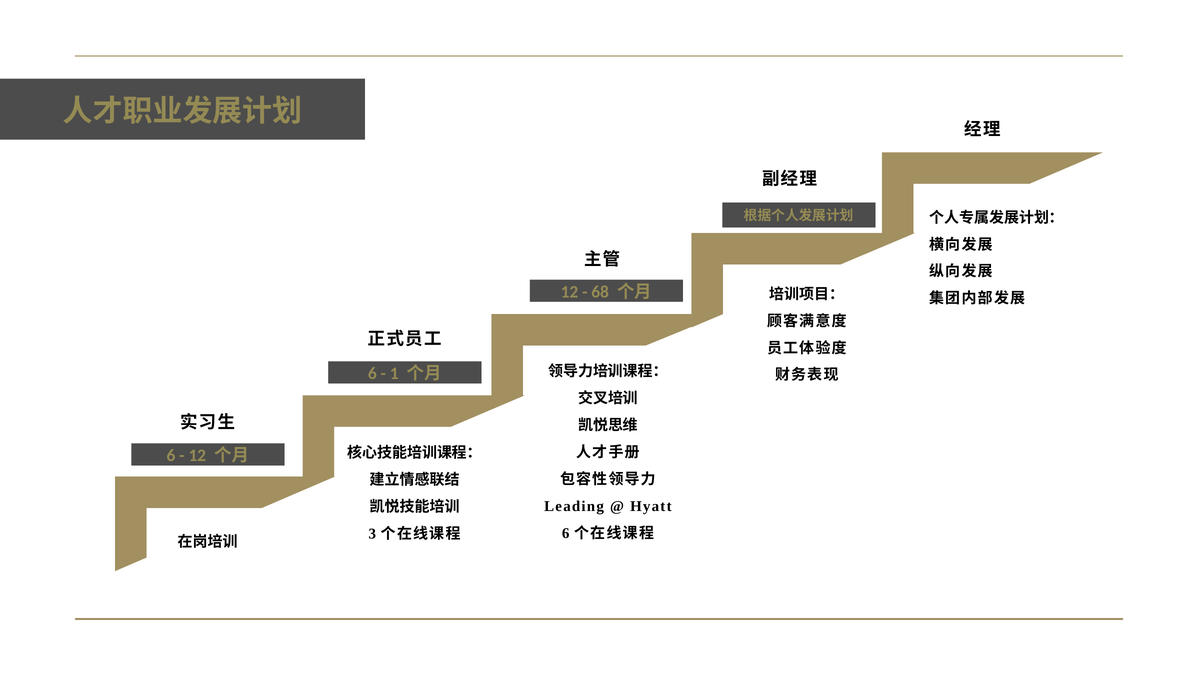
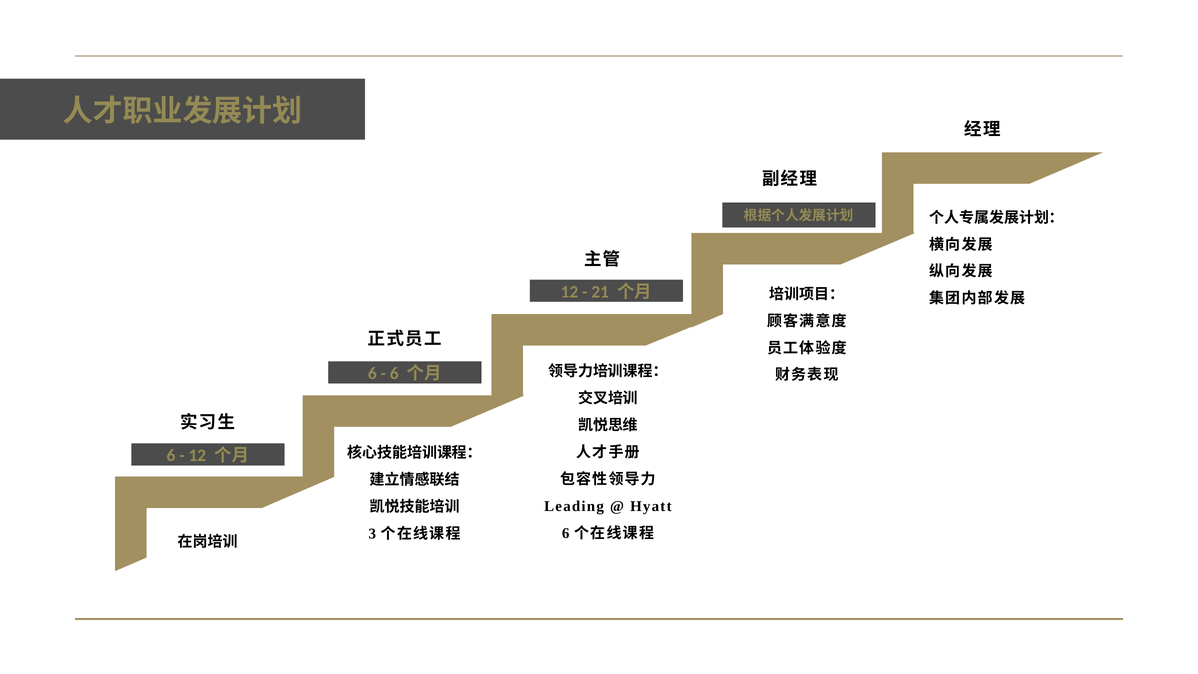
68: 68 -> 21 (600, 292)
1: 1 -> 6 (394, 374)
